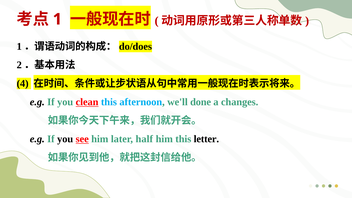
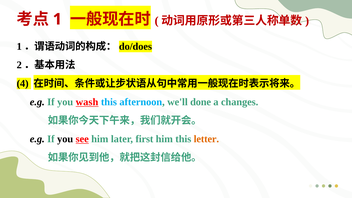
clean: clean -> wash (87, 102)
half: half -> first (144, 139)
letter colour: black -> orange (206, 139)
